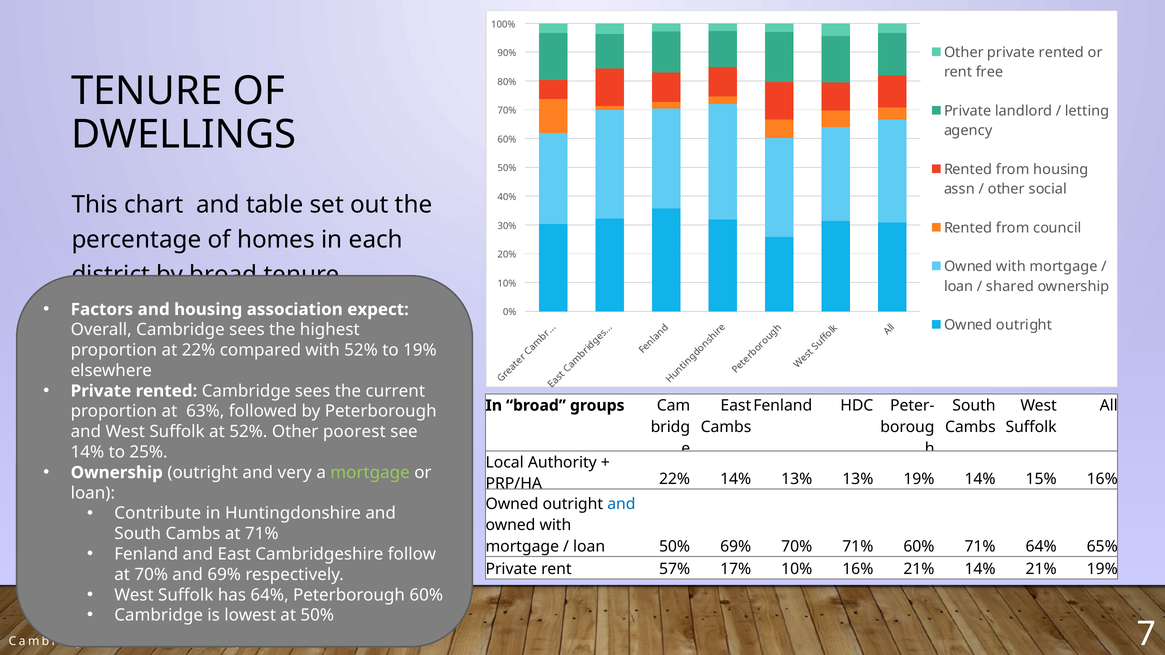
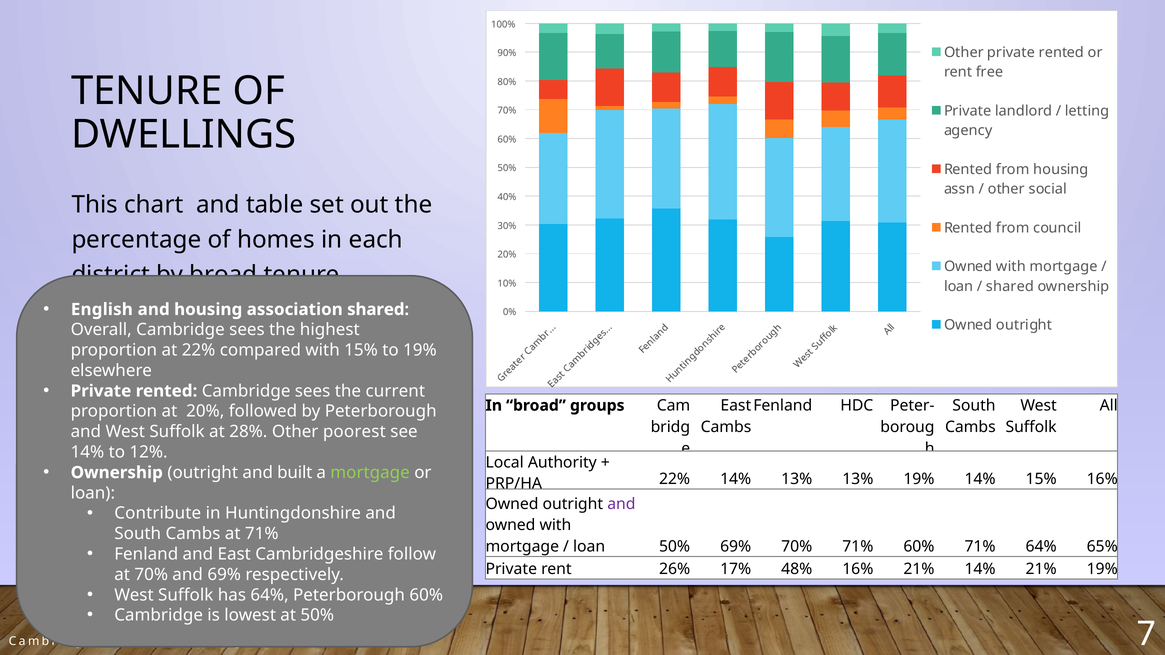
Factors: Factors -> English (102, 310)
association expect: expect -> shared (378, 310)
with 52%: 52% -> 15% (361, 350)
at 63%: 63% -> 20% (205, 412)
at 52%: 52% -> 28% (248, 432)
25%: 25% -> 12% (149, 452)
very: very -> built (295, 473)
and colour: blue -> purple (621, 504)
57%: 57% -> 26% (675, 569)
17% 10%: 10% -> 48% (797, 569)
